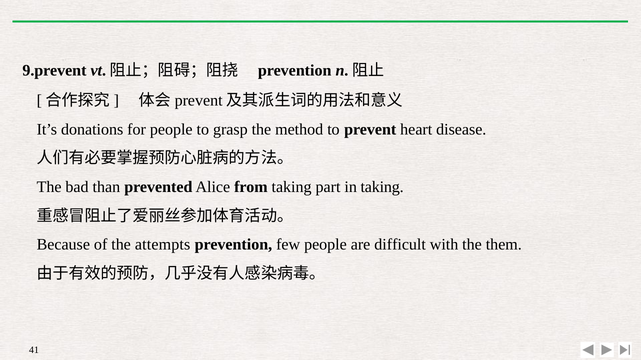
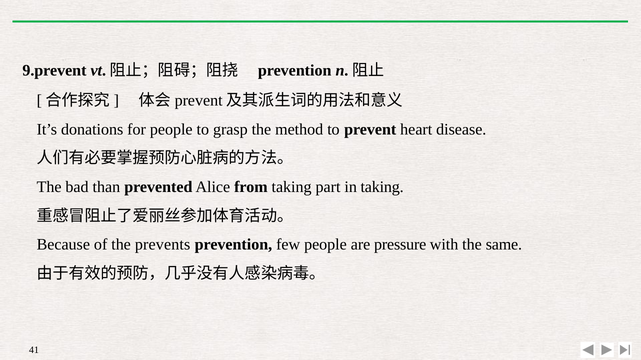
attempts: attempts -> prevents (163, 245)
difficult: difficult -> pressure (400, 245)
them: them -> same (504, 245)
